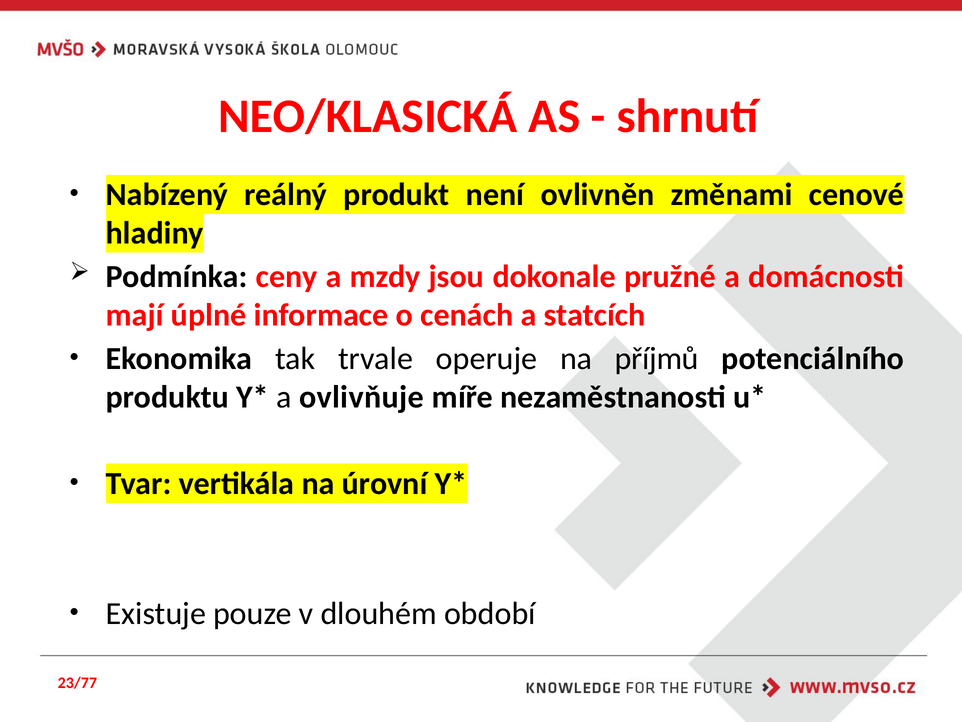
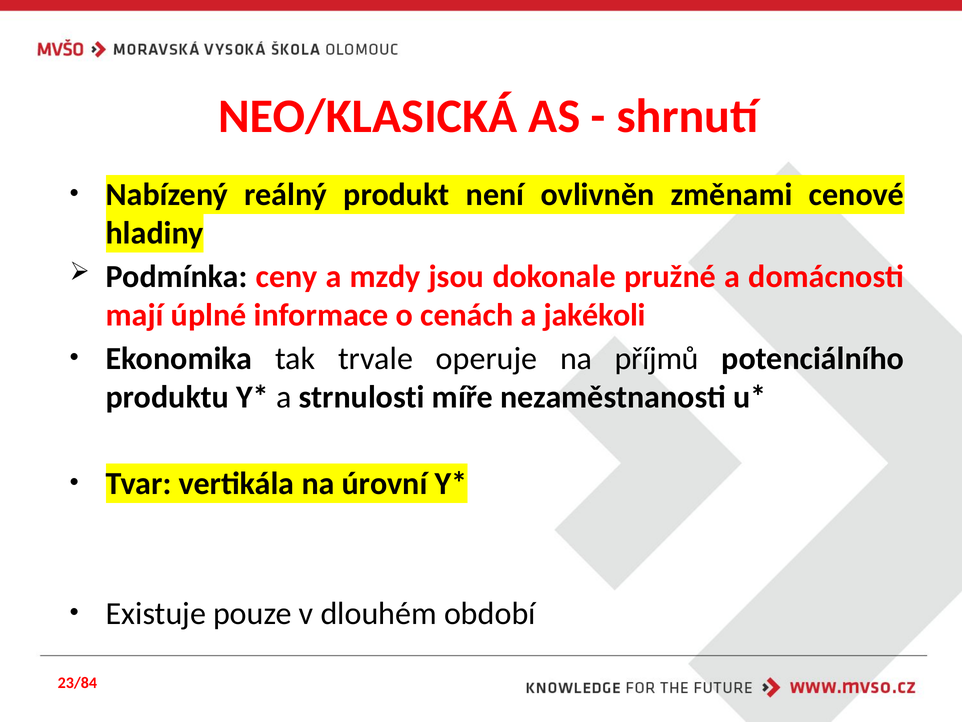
statcích: statcích -> jakékoli (595, 315)
ovlivňuje: ovlivňuje -> strnulosti (362, 397)
23/77: 23/77 -> 23/84 (77, 683)
